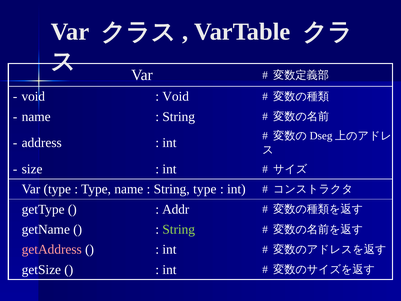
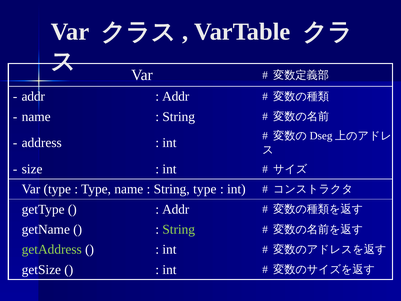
void: void -> addr (33, 96)
Void: Void -> Addr (176, 96)
getAddress colour: pink -> light green (52, 249)
